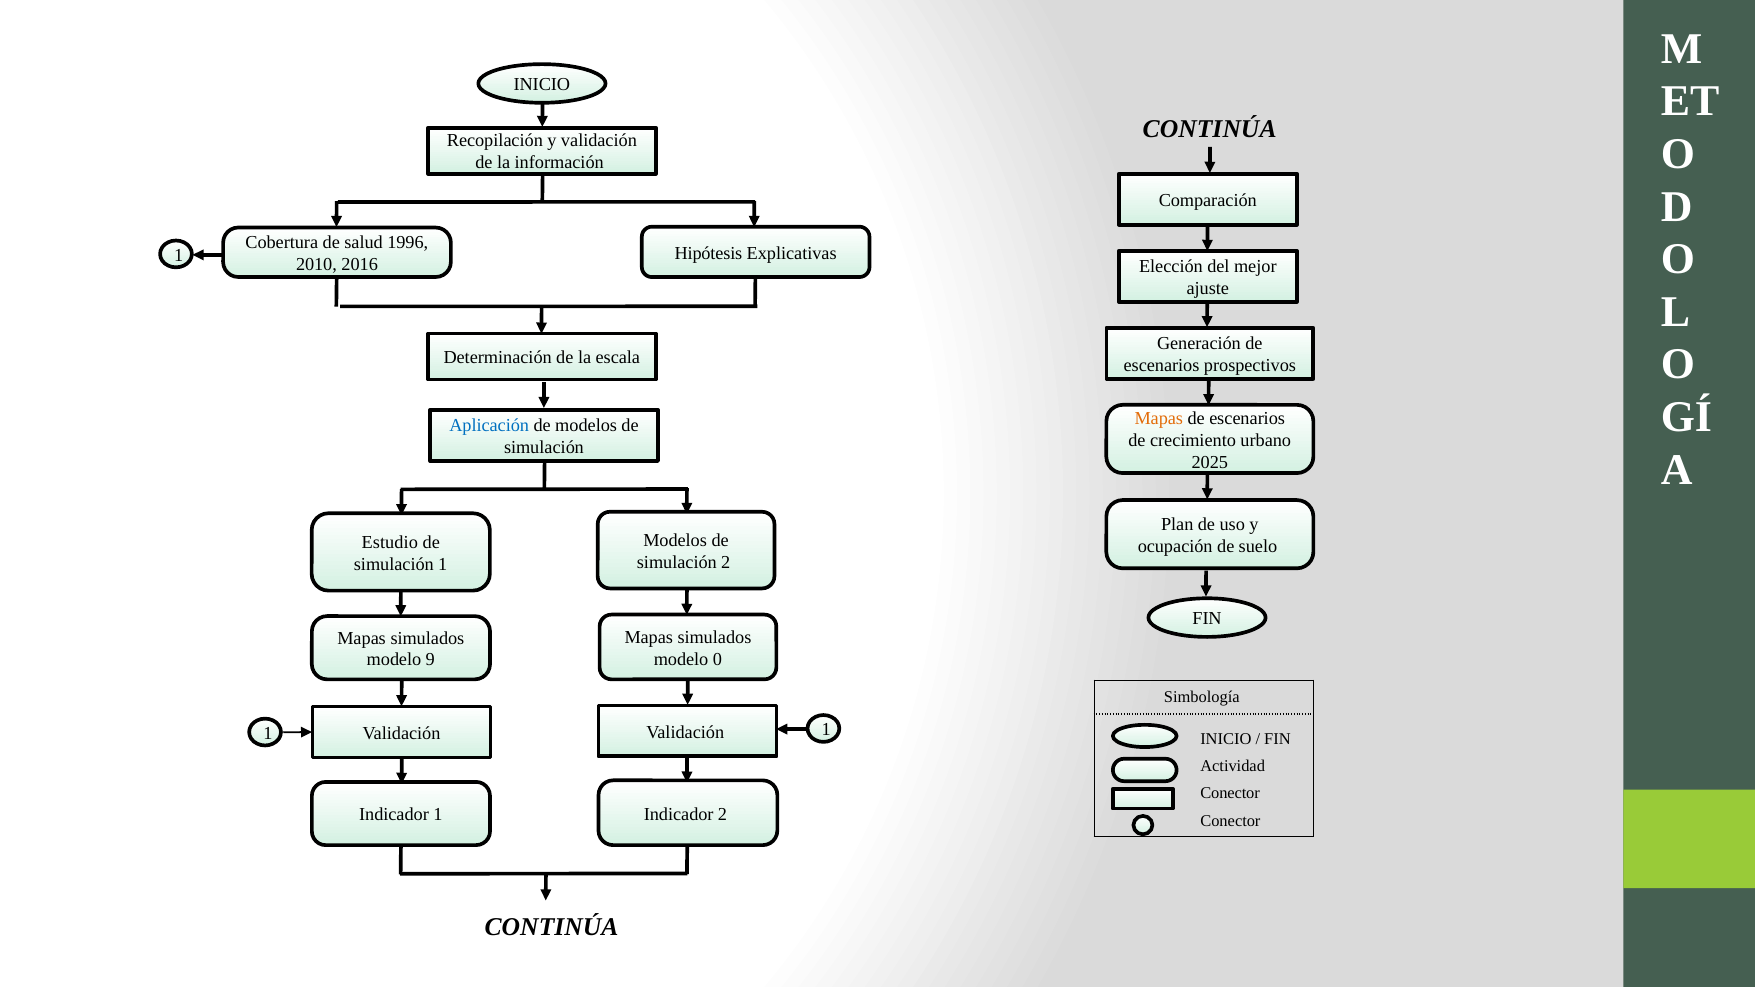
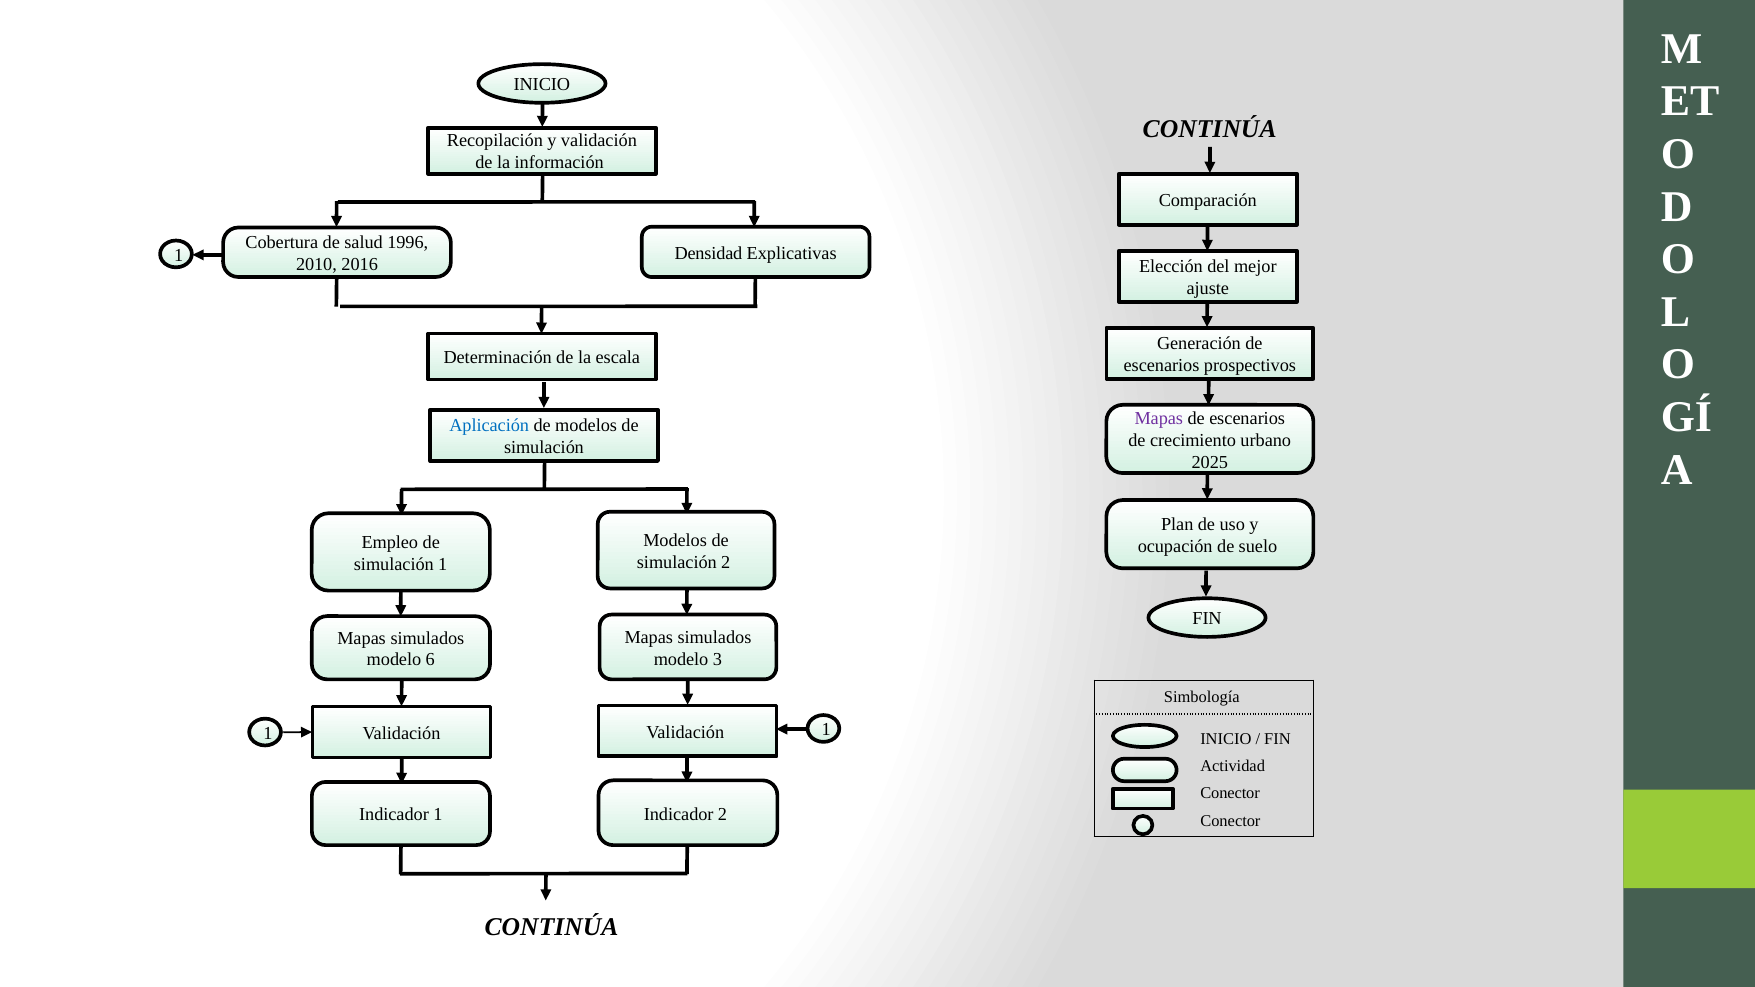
Hipótesis: Hipótesis -> Densidad (708, 253)
Mapas colour: orange -> purple (1159, 418)
Estudio: Estudio -> Empleo (390, 542)
0: 0 -> 3 (717, 659)
9: 9 -> 6 (430, 660)
